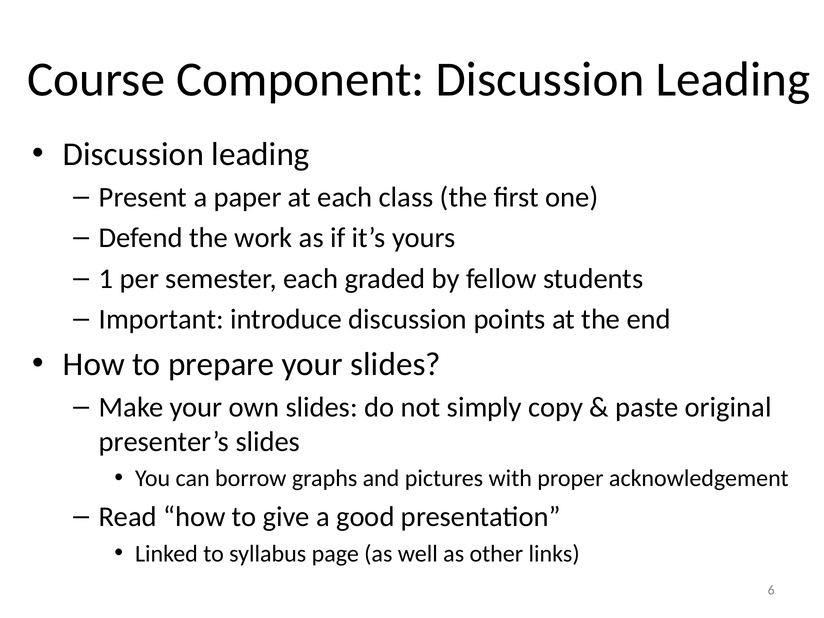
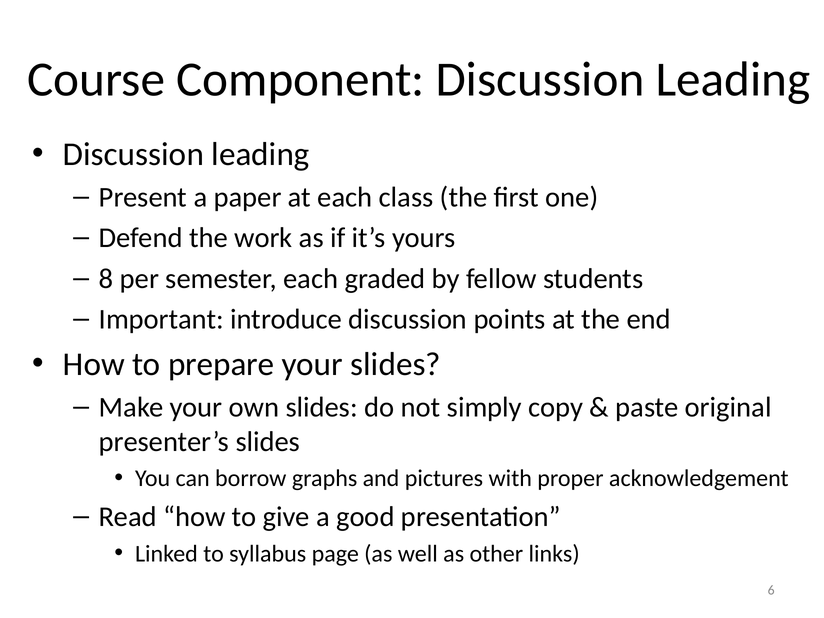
1: 1 -> 8 (106, 279)
